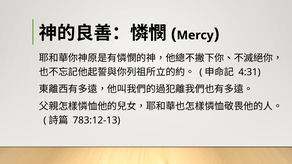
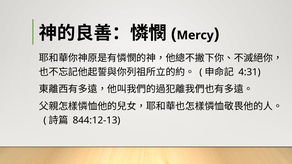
783:12-13: 783:12-13 -> 844:12-13 (96, 120)
